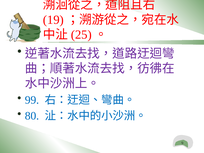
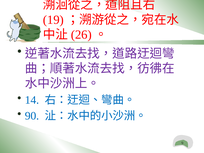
25: 25 -> 26 (81, 35)
99: 99 -> 14 (32, 100)
80: 80 -> 90 (32, 116)
